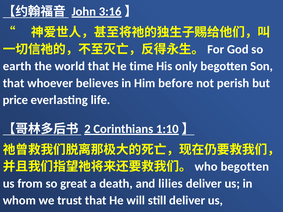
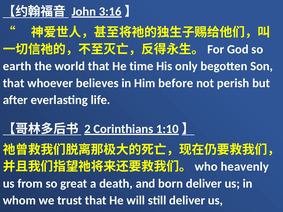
price: price -> after (15, 100)
begotten: begotten -> heavenly (245, 167)
lilies: lilies -> born (171, 184)
